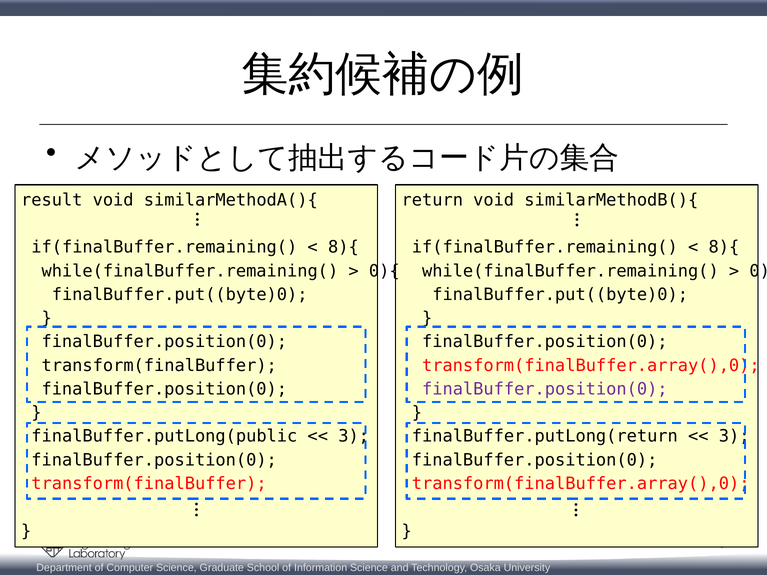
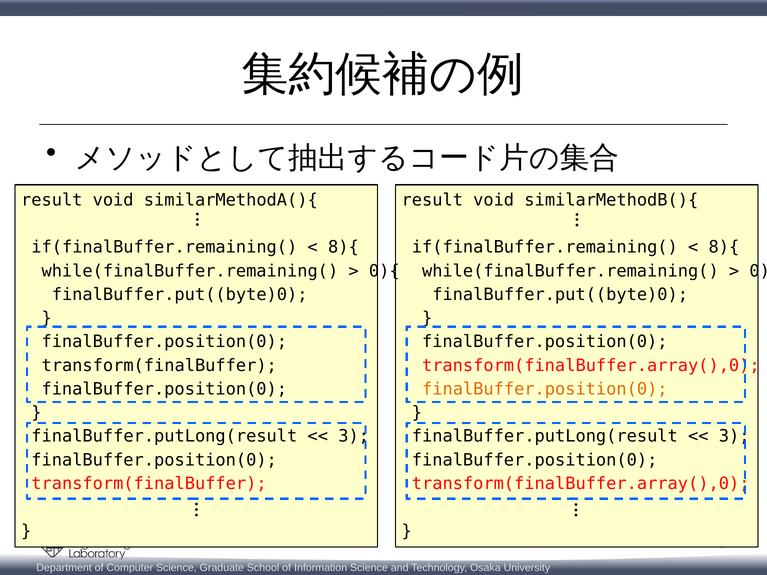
return: return -> result (432, 200)
finalBuffer.position(0 colour: purple -> orange (545, 389)
finalBuffer.putLong(public: finalBuffer.putLong(public -> finalBuffer.putLong(result (164, 437)
finalBuffer.putLong(return: finalBuffer.putLong(return -> finalBuffer.putLong(result (545, 437)
